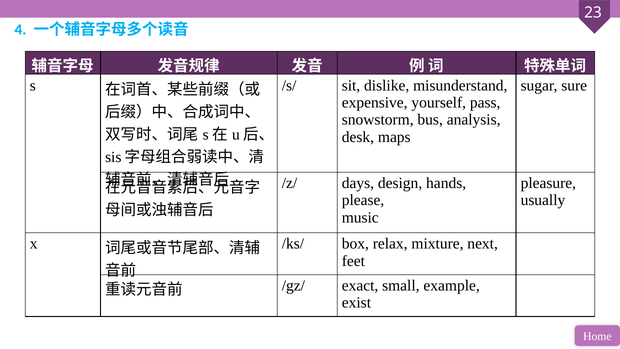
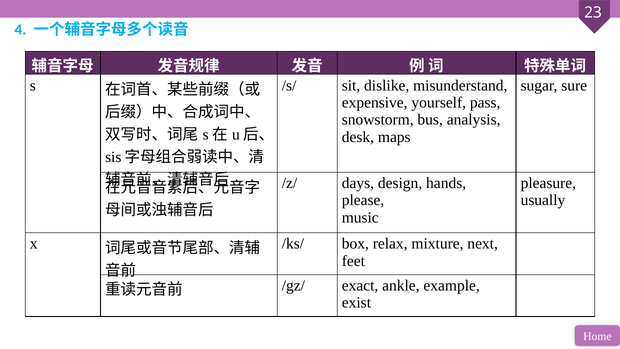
small: small -> ankle (401, 285)
